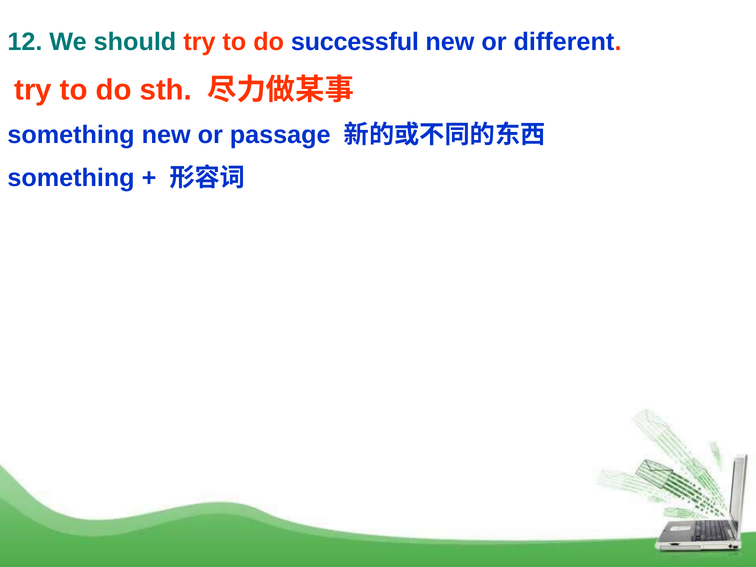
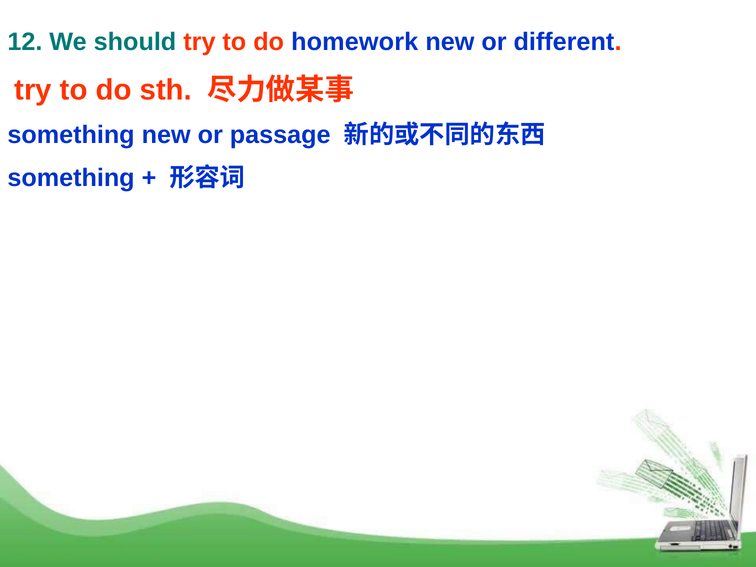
successful: successful -> homework (355, 42)
